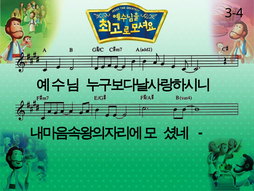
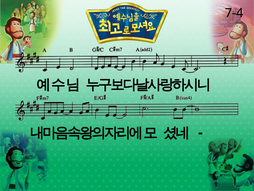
3-4: 3-4 -> 7-4 (234, 13)
